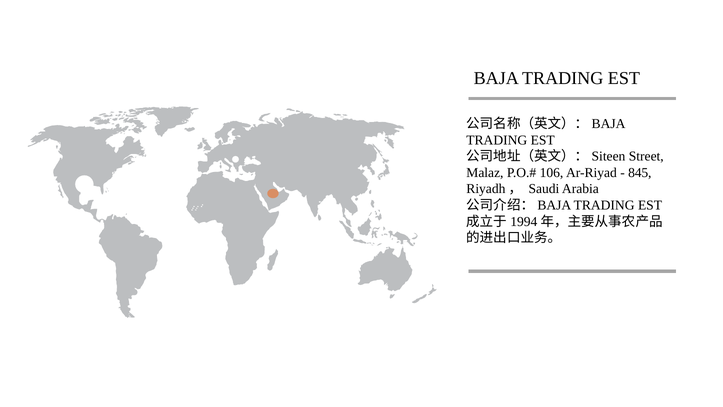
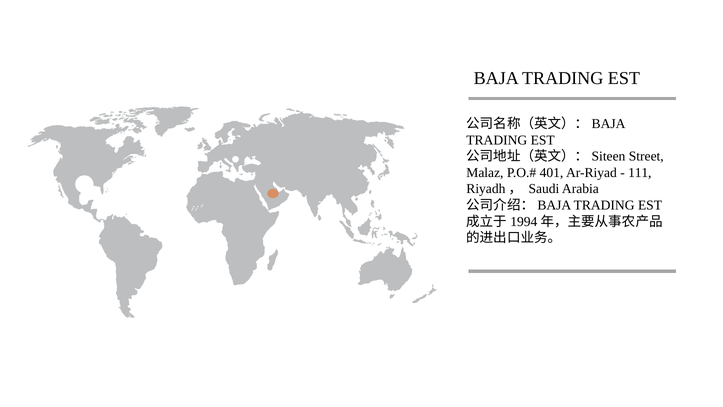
106: 106 -> 401 (552, 173)
845: 845 -> 111 (640, 173)
